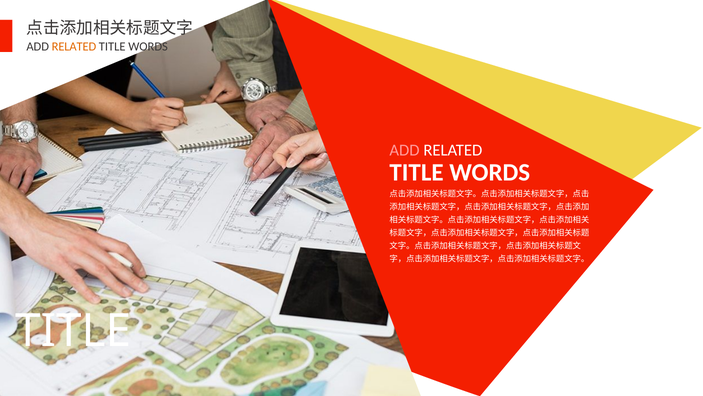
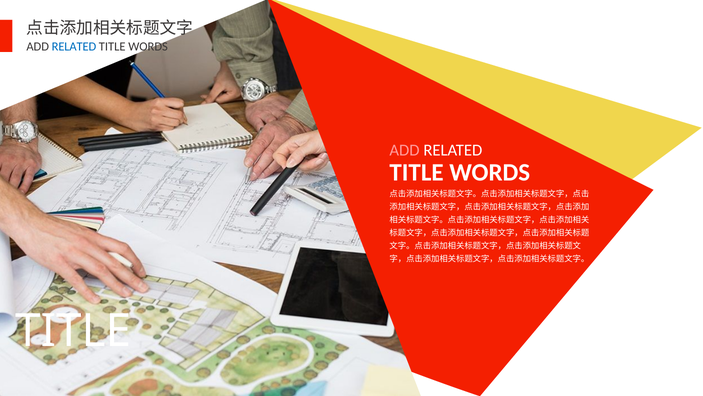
RELATED colour: orange -> blue (74, 47)
